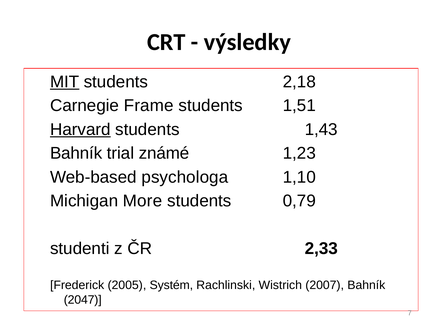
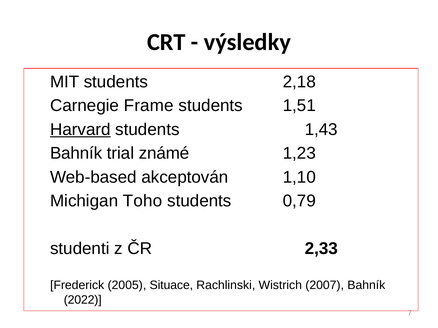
MIT underline: present -> none (65, 82)
psychologa: psychologa -> akceptován (185, 177)
More: More -> Toho (143, 201)
Systém: Systém -> Situace (171, 286)
2047: 2047 -> 2022 (83, 300)
